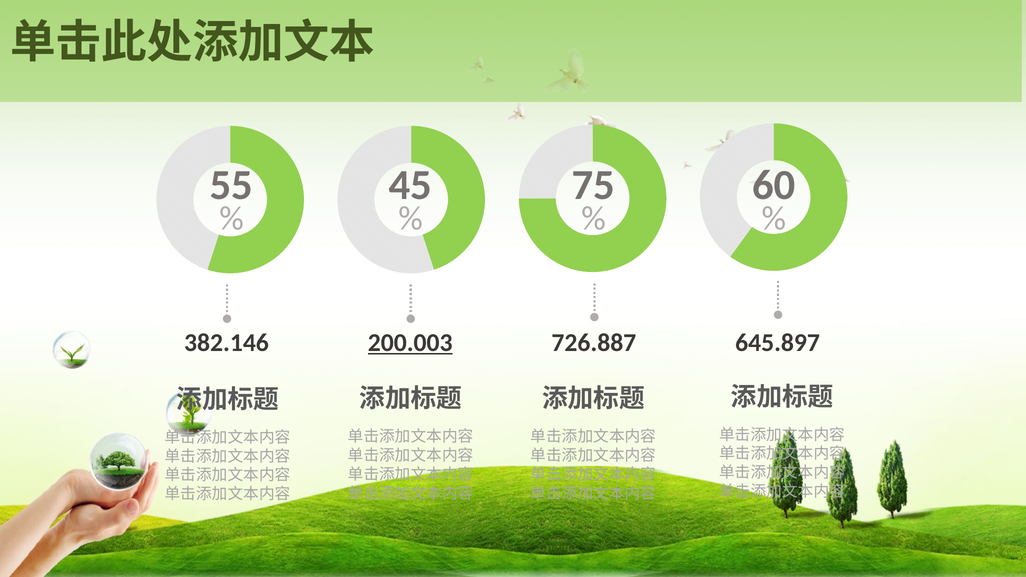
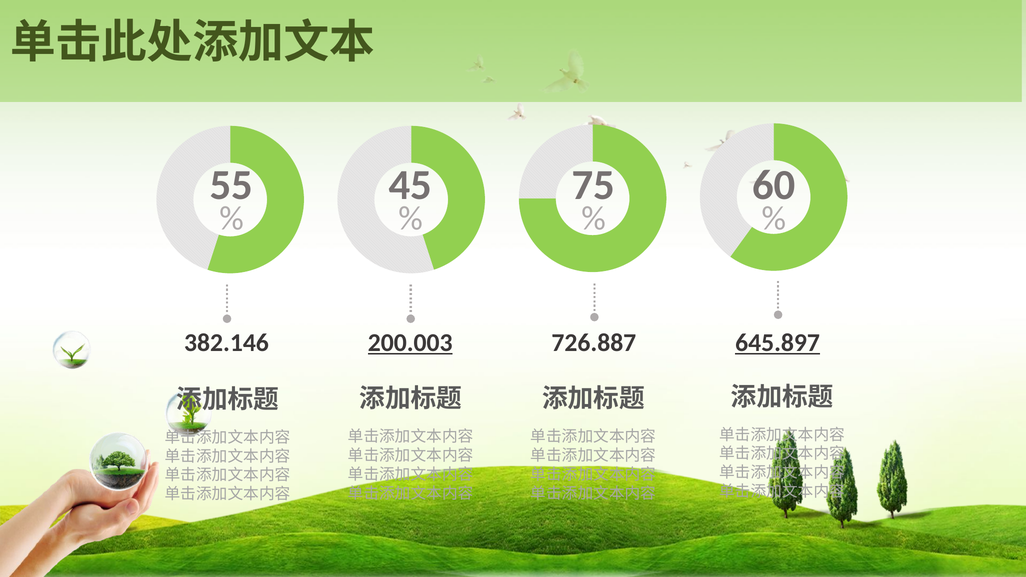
645.897 underline: none -> present (778, 343)
